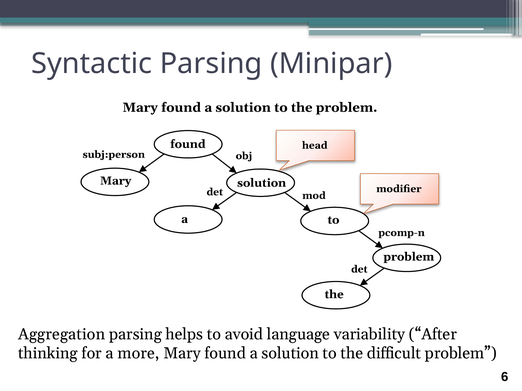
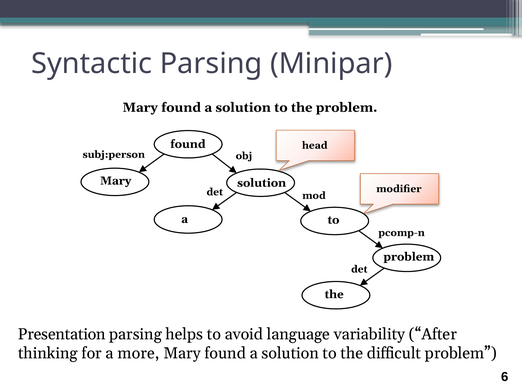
Aggregation: Aggregation -> Presentation (62, 335)
